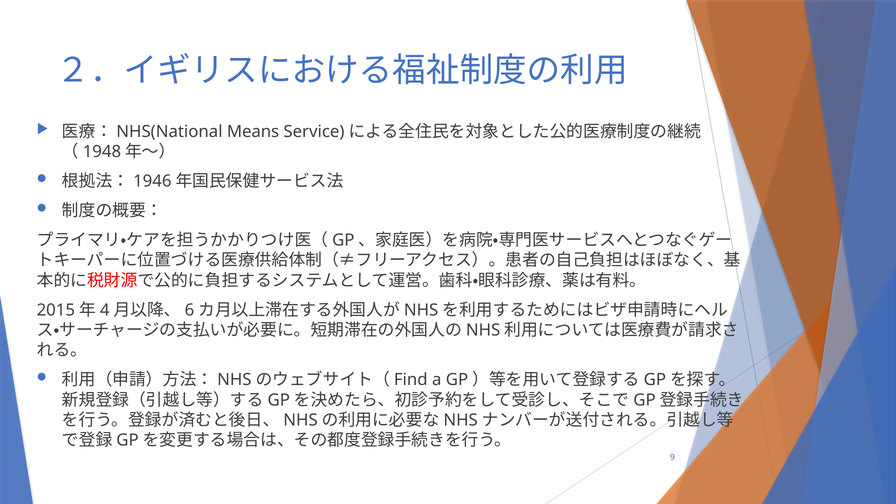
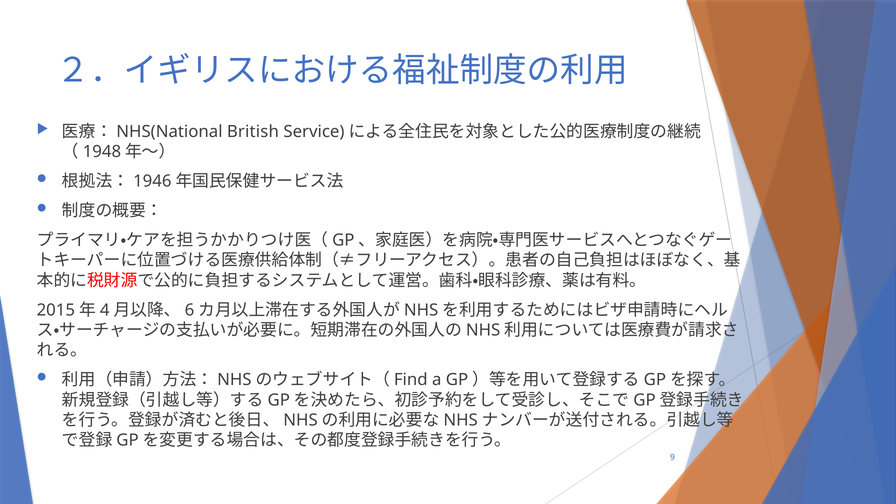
Means: Means -> British (253, 132)
